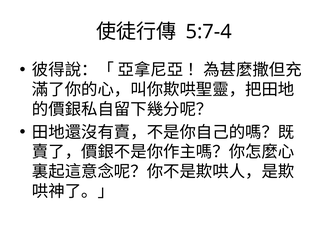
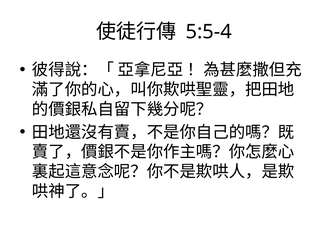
5:7-4: 5:7-4 -> 5:5-4 (209, 32)
